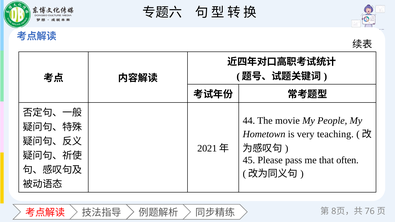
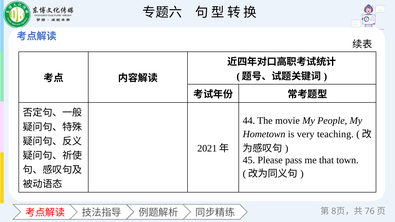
often: often -> town (347, 160)
